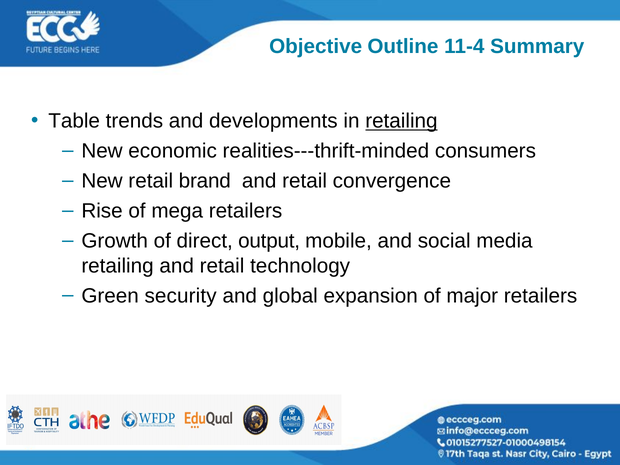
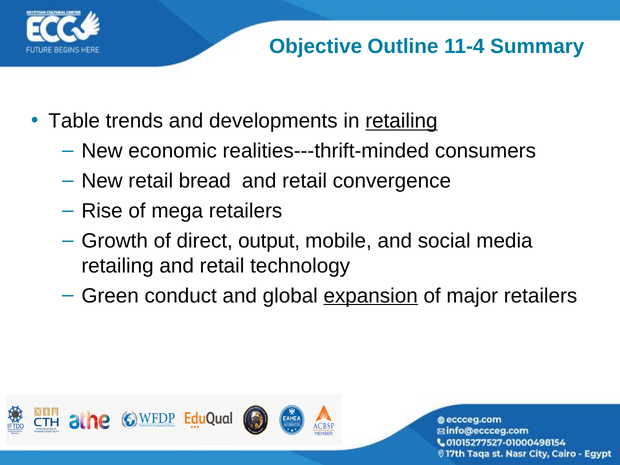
brand: brand -> bread (205, 181)
security: security -> conduct (181, 296)
expansion underline: none -> present (371, 296)
